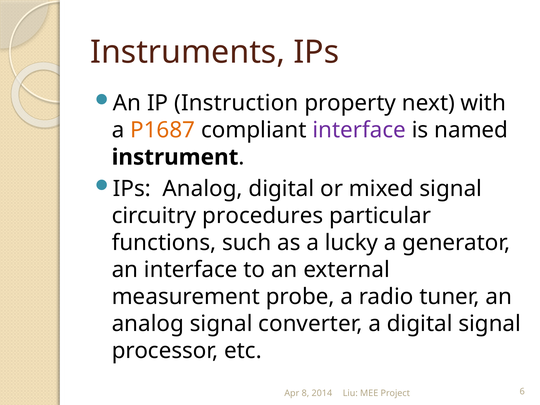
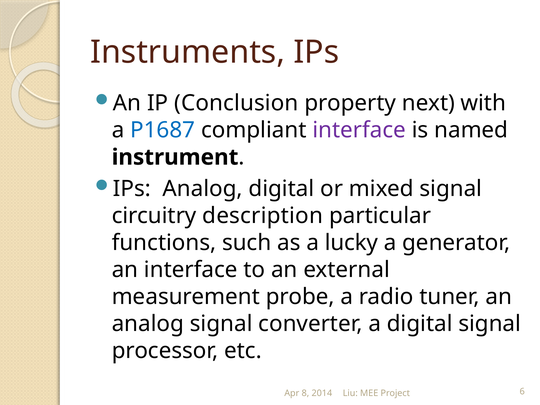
Instruction: Instruction -> Conclusion (236, 103)
P1687 colour: orange -> blue (163, 130)
procedures: procedures -> description (263, 216)
